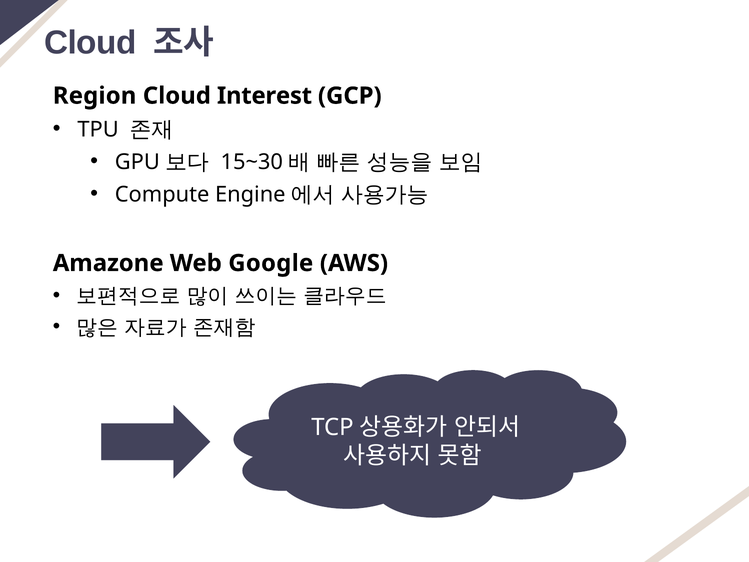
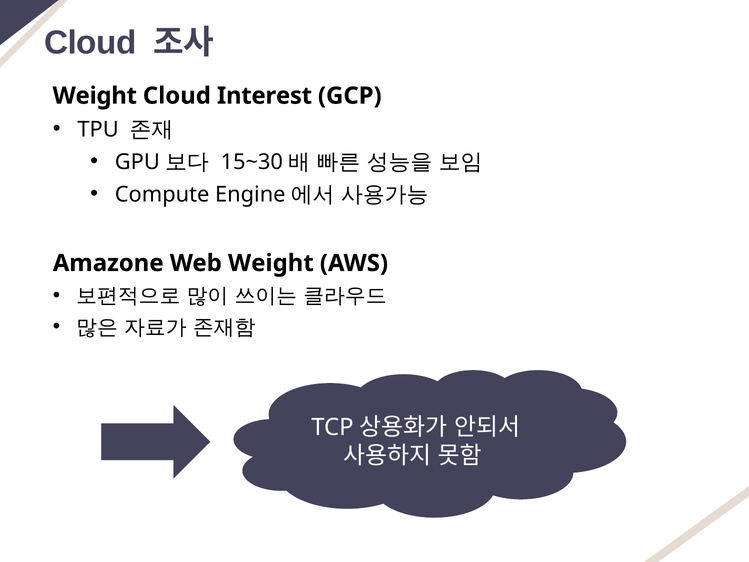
Region: Region -> Weight (95, 96)
Web Google: Google -> Weight (271, 263)
